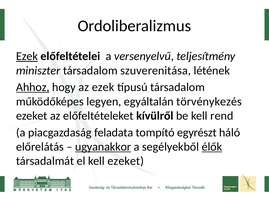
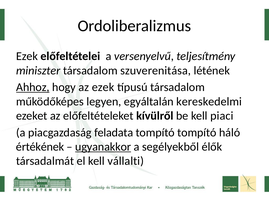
Ezek underline: present -> none (27, 56)
törvénykezés: törvénykezés -> kereskedelmi (209, 102)
rend: rend -> piaci (222, 116)
tompító egyrészt: egyrészt -> tompító (197, 133)
előrelátás: előrelátás -> értékének (40, 147)
élők underline: present -> none (212, 147)
kell ezeket: ezeket -> vállalti (126, 162)
